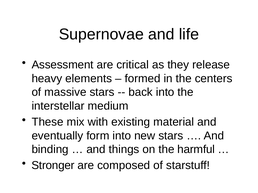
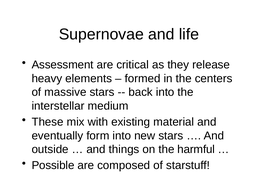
binding: binding -> outside (50, 150)
Stronger: Stronger -> Possible (53, 166)
